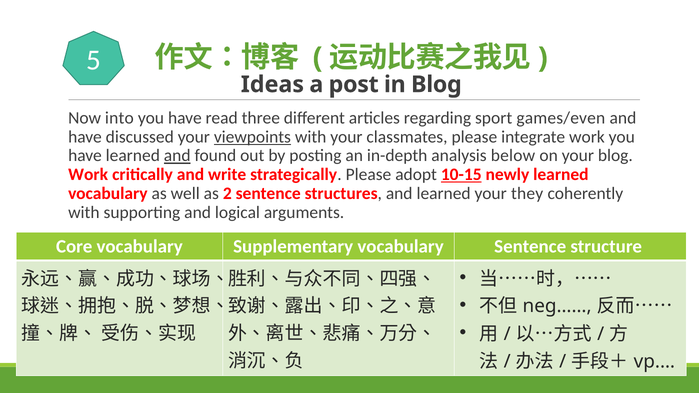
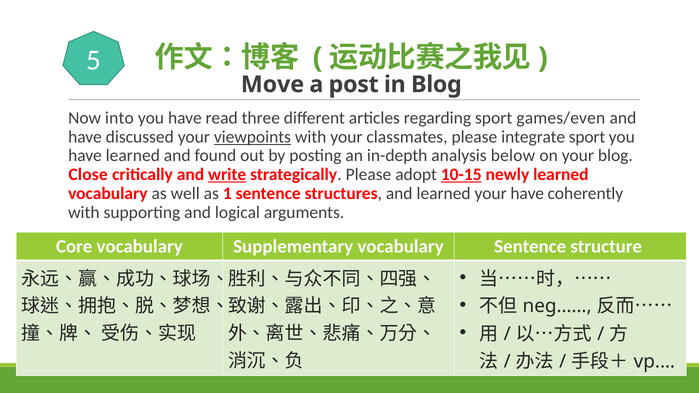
Ideas: Ideas -> Move (272, 85)
integrate work: work -> sport (587, 137)
and underline: present -> none (177, 156)
Work: Work -> Close (88, 175)
write underline: none -> present (227, 175)
2: 2 -> 1 (227, 194)
your they: they -> have (527, 194)
